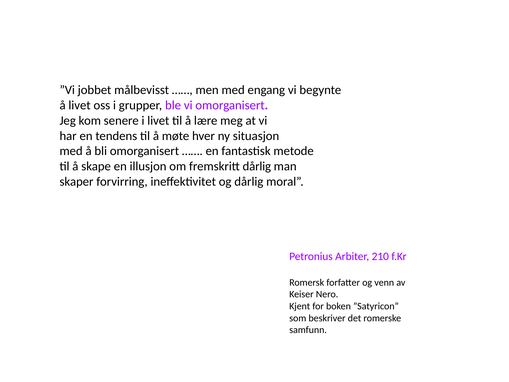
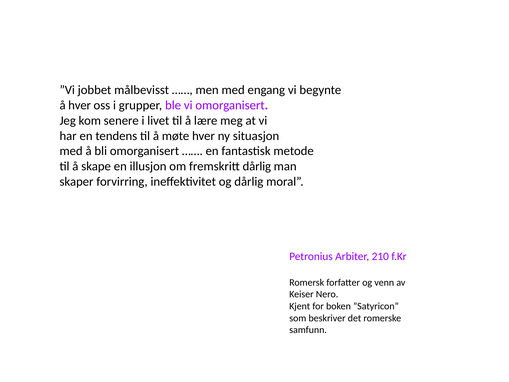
å livet: livet -> hver (80, 105)
